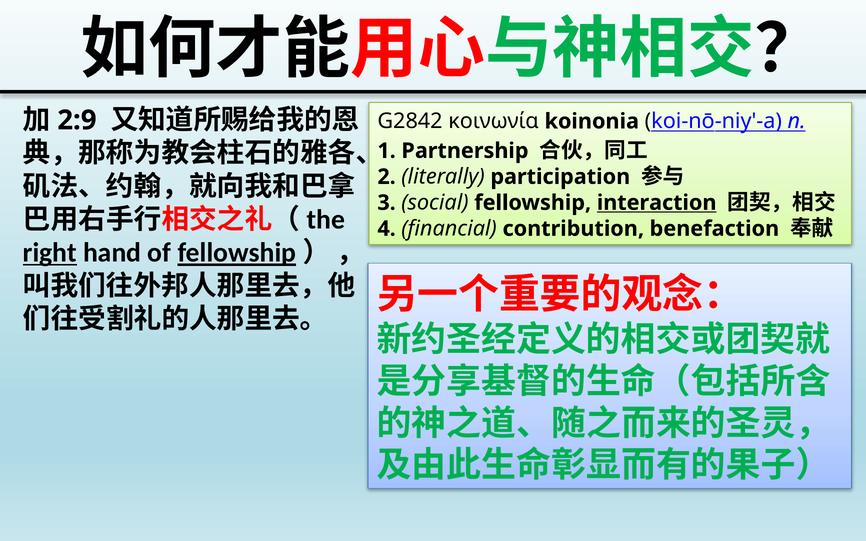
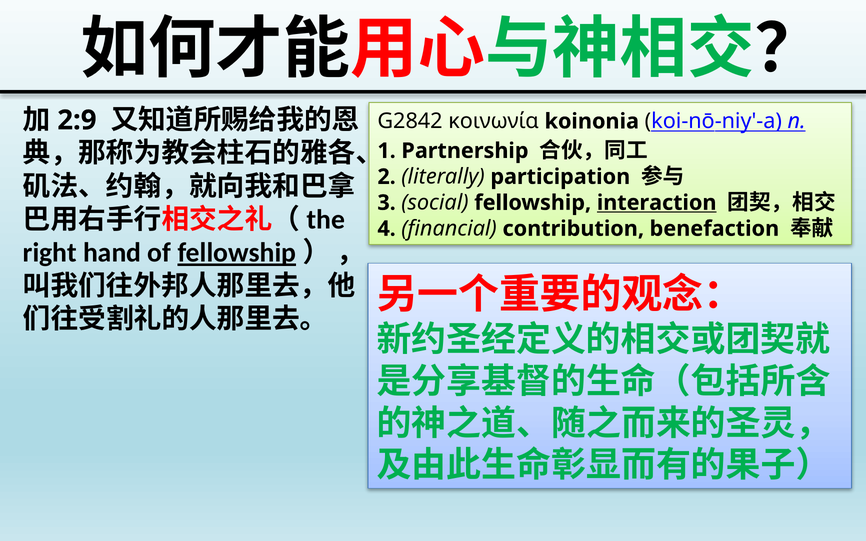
right underline: present -> none (50, 253)
